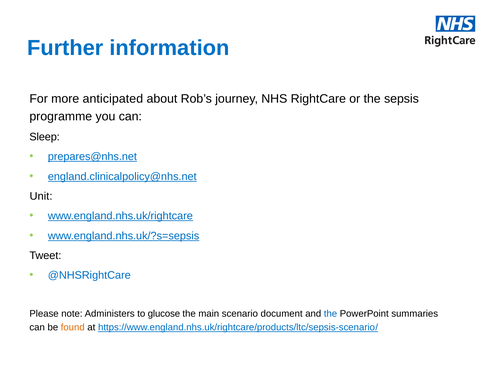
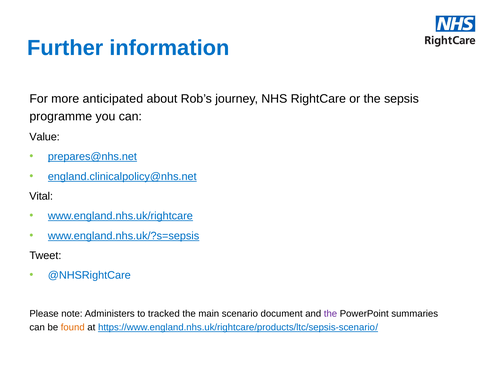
Sleep: Sleep -> Value (45, 137)
Unit: Unit -> Vital (41, 196)
glucose: glucose -> tracked (164, 314)
the colour: blue -> purple (330, 314)
